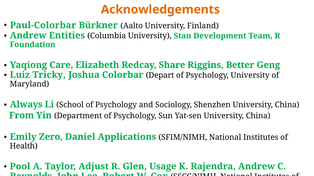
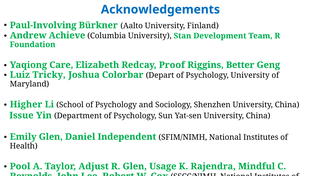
Acknowledgements colour: orange -> blue (160, 10)
Paul-Colorbar: Paul-Colorbar -> Paul-Involving (43, 25)
Entities: Entities -> Achieve (67, 36)
Share: Share -> Proof (172, 65)
Always: Always -> Higher (26, 105)
From: From -> Issue (21, 116)
Emily Zero: Zero -> Glen (51, 137)
Applications: Applications -> Independent (127, 137)
Rajendra Andrew: Andrew -> Mindful (257, 167)
